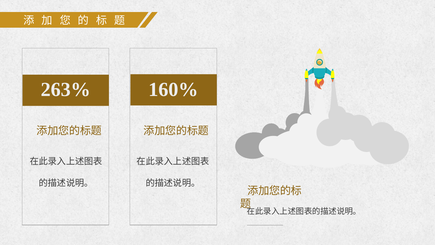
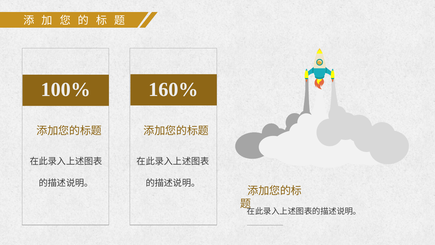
263%: 263% -> 100% (66, 90)
